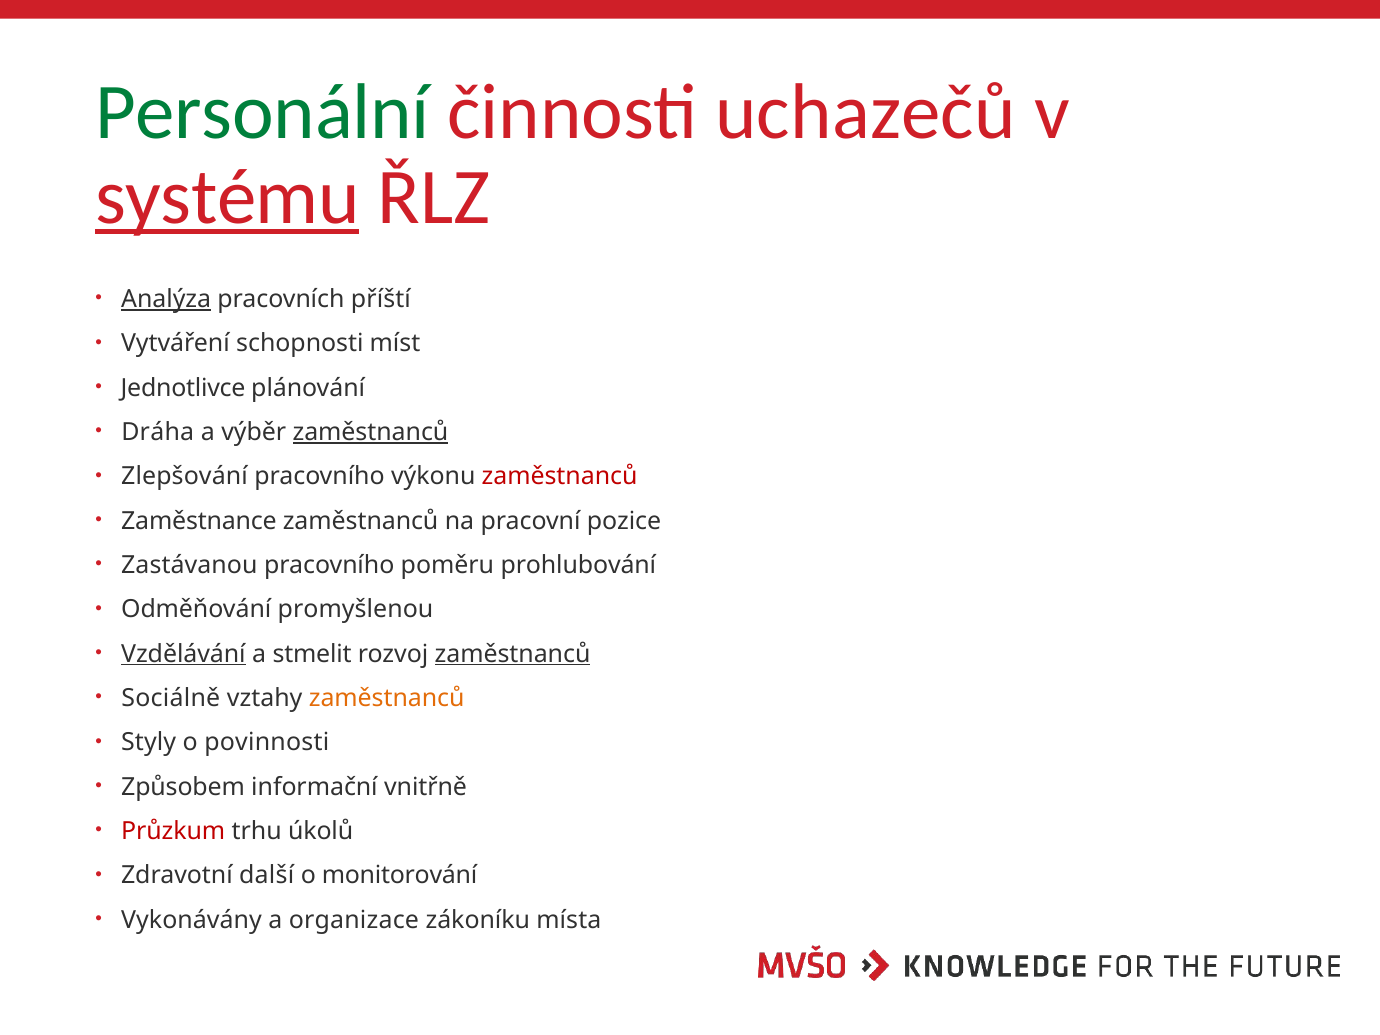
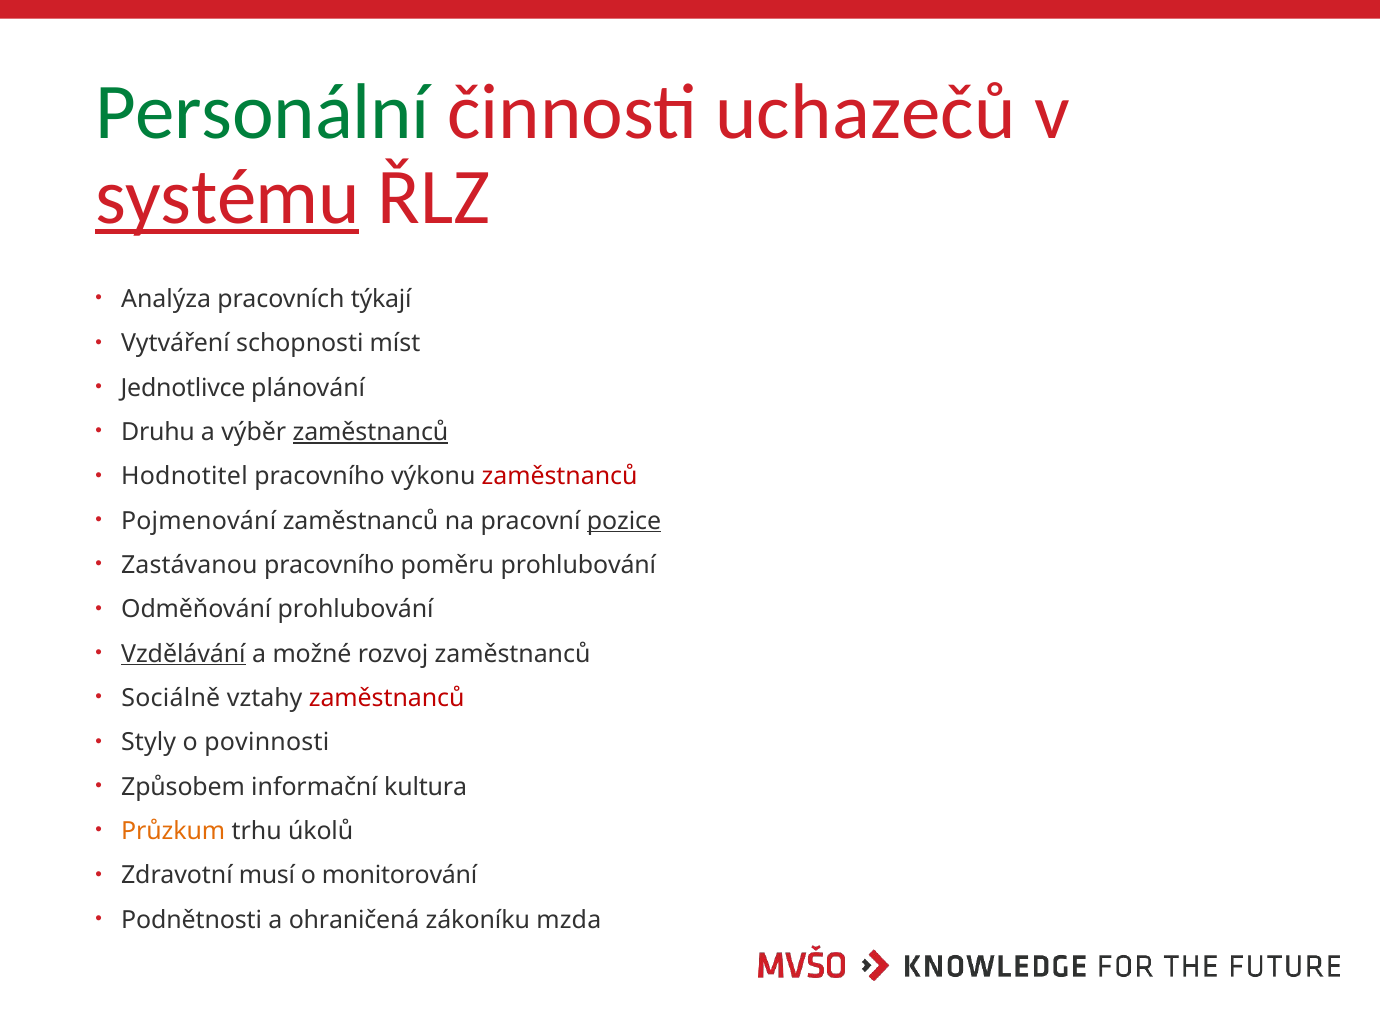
Analýza underline: present -> none (166, 299)
příští: příští -> týkají (381, 299)
Dráha: Dráha -> Druhu (158, 432)
Zlepšování: Zlepšování -> Hodnotitel (184, 476)
Zaměstnance: Zaměstnance -> Pojmenování (199, 521)
pozice underline: none -> present (624, 521)
Odměňování promyšlenou: promyšlenou -> prohlubování (356, 609)
stmelit: stmelit -> možné (312, 654)
zaměstnanců underline: present -> none (513, 654)
zaměstnanců colour: orange -> red (387, 698)
vnitřně: vnitřně -> kultura (426, 787)
Průzkum colour: red -> orange (173, 831)
další: další -> musí (267, 875)
Vykonávány: Vykonávány -> Podnětnosti (192, 920)
organizace: organizace -> ohraničená (354, 920)
místa: místa -> mzda (569, 920)
